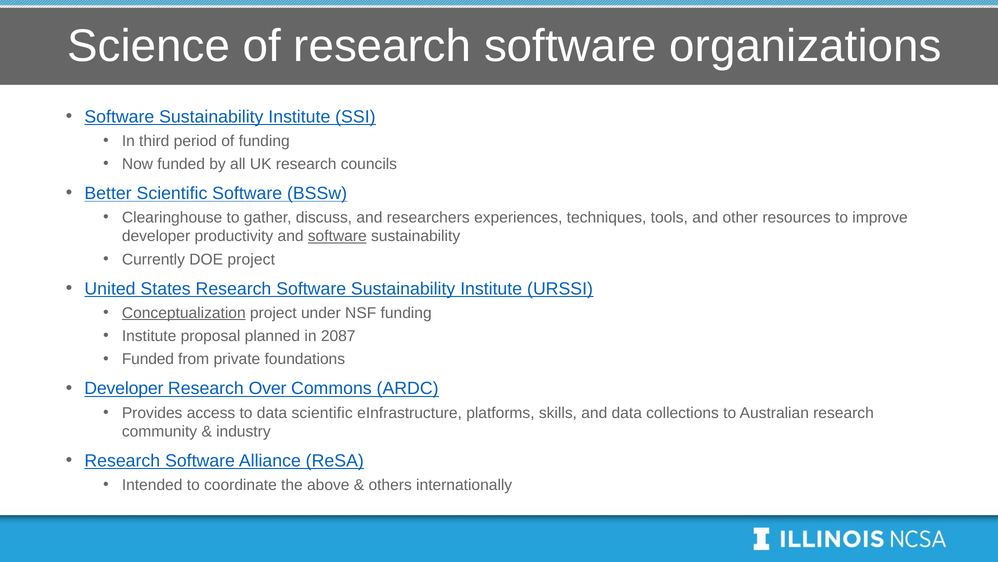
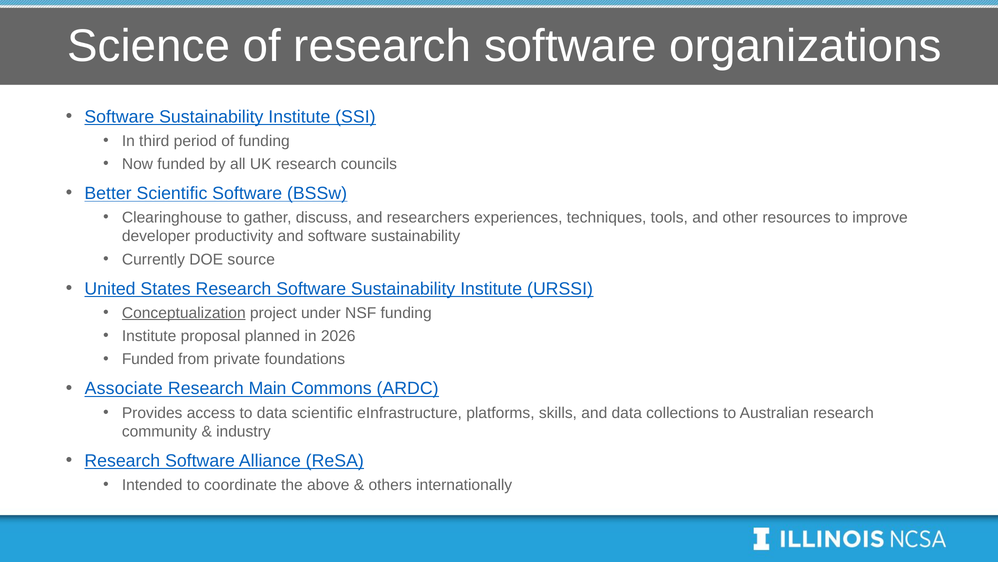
software underline: present -> none (337, 236)
DOE project: project -> source (251, 259)
2087: 2087 -> 2026 (338, 336)
Developer: Developer -> Associate (124, 388)
Over: Over -> Main (268, 388)
